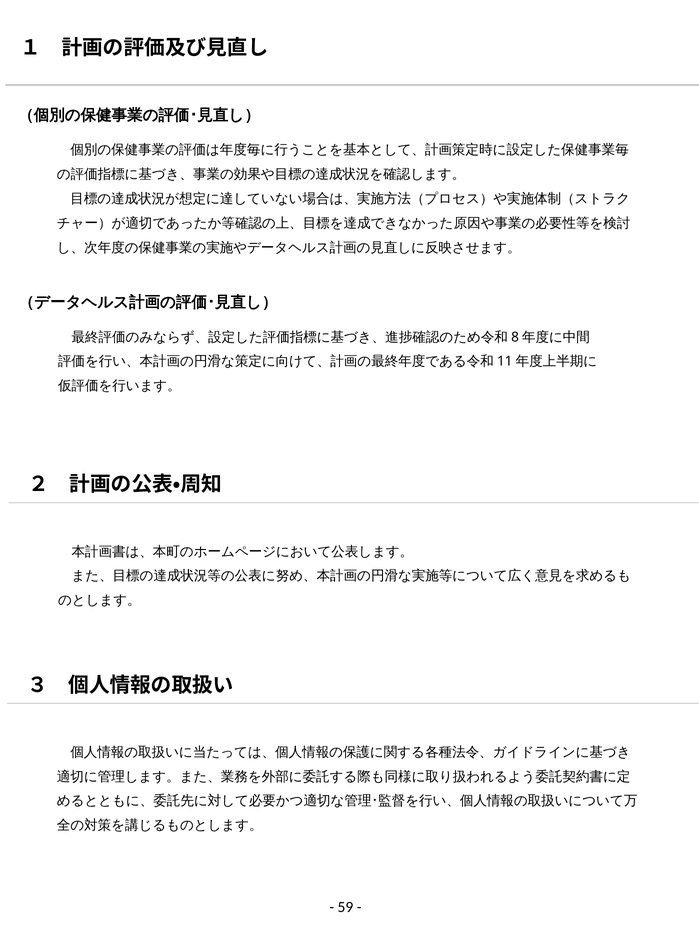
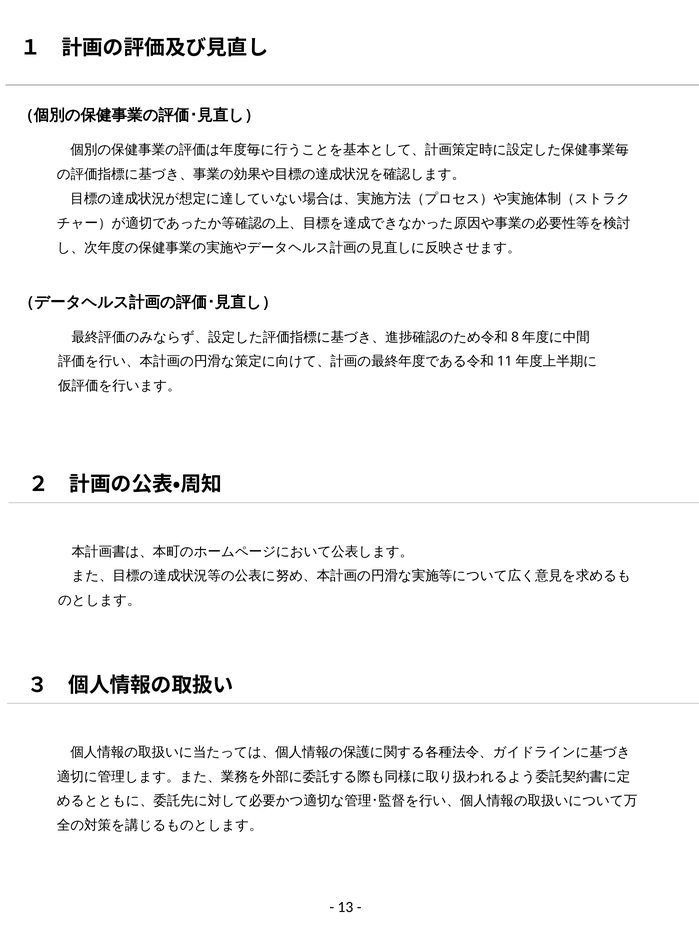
59: 59 -> 13 (345, 907)
